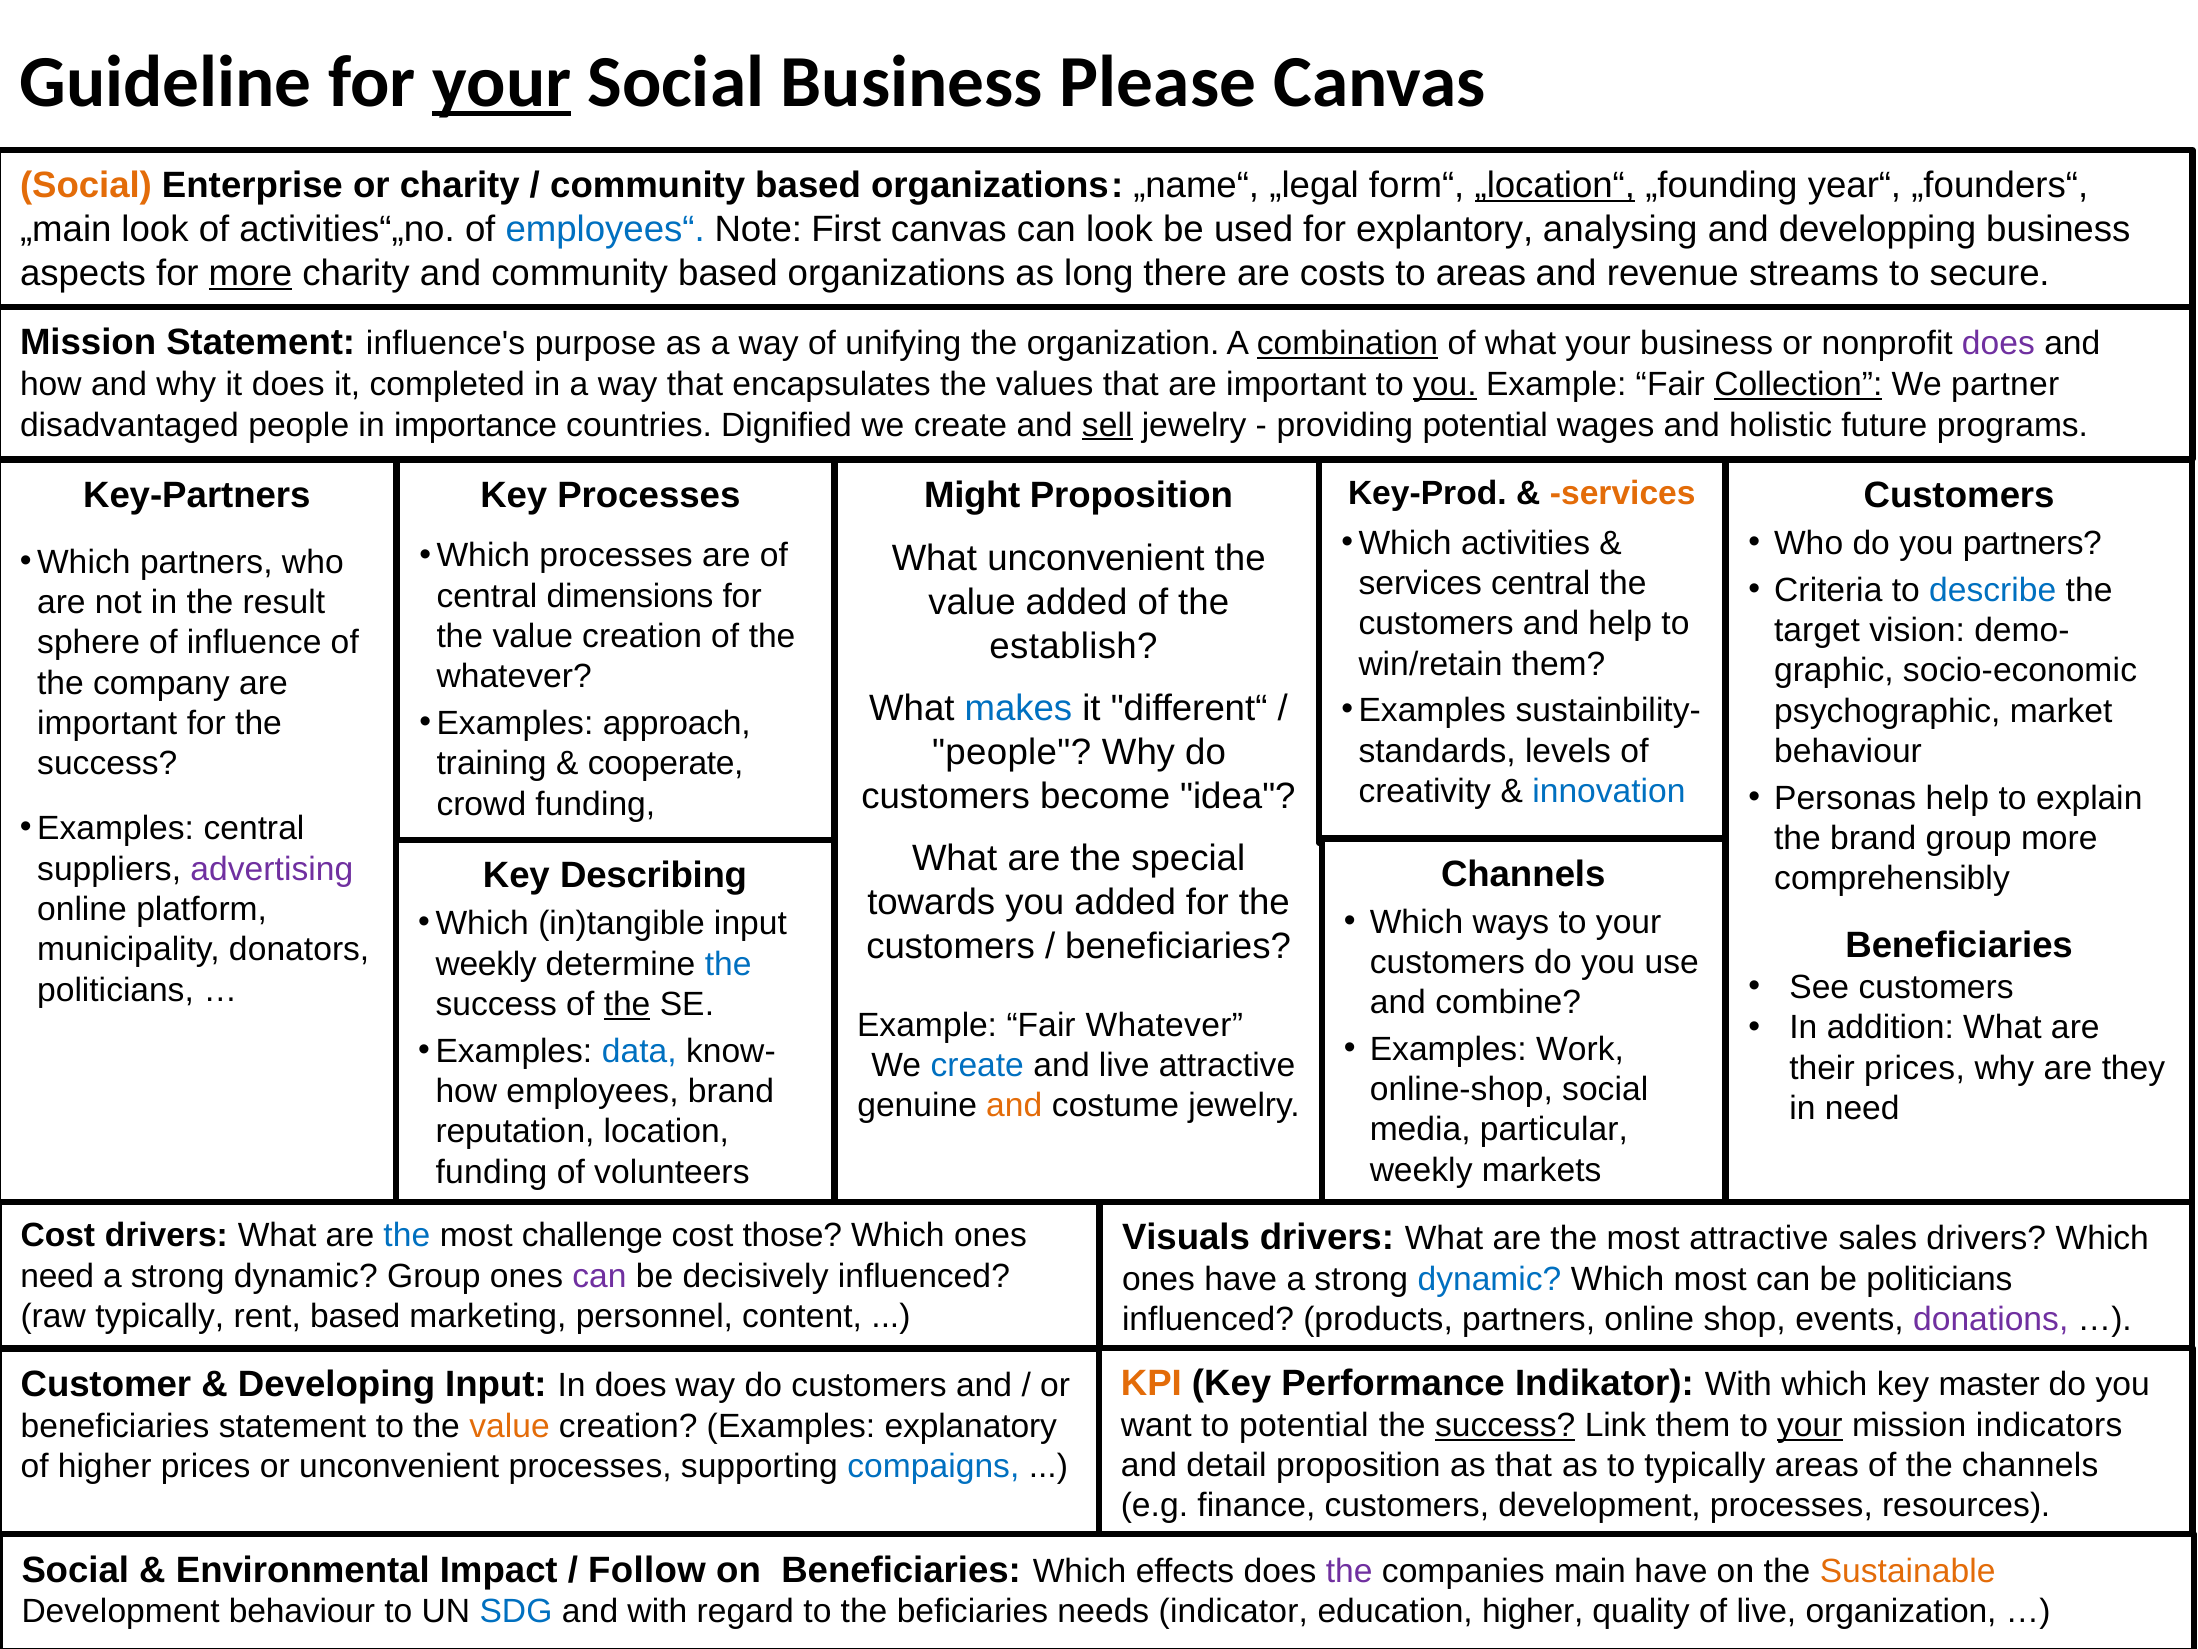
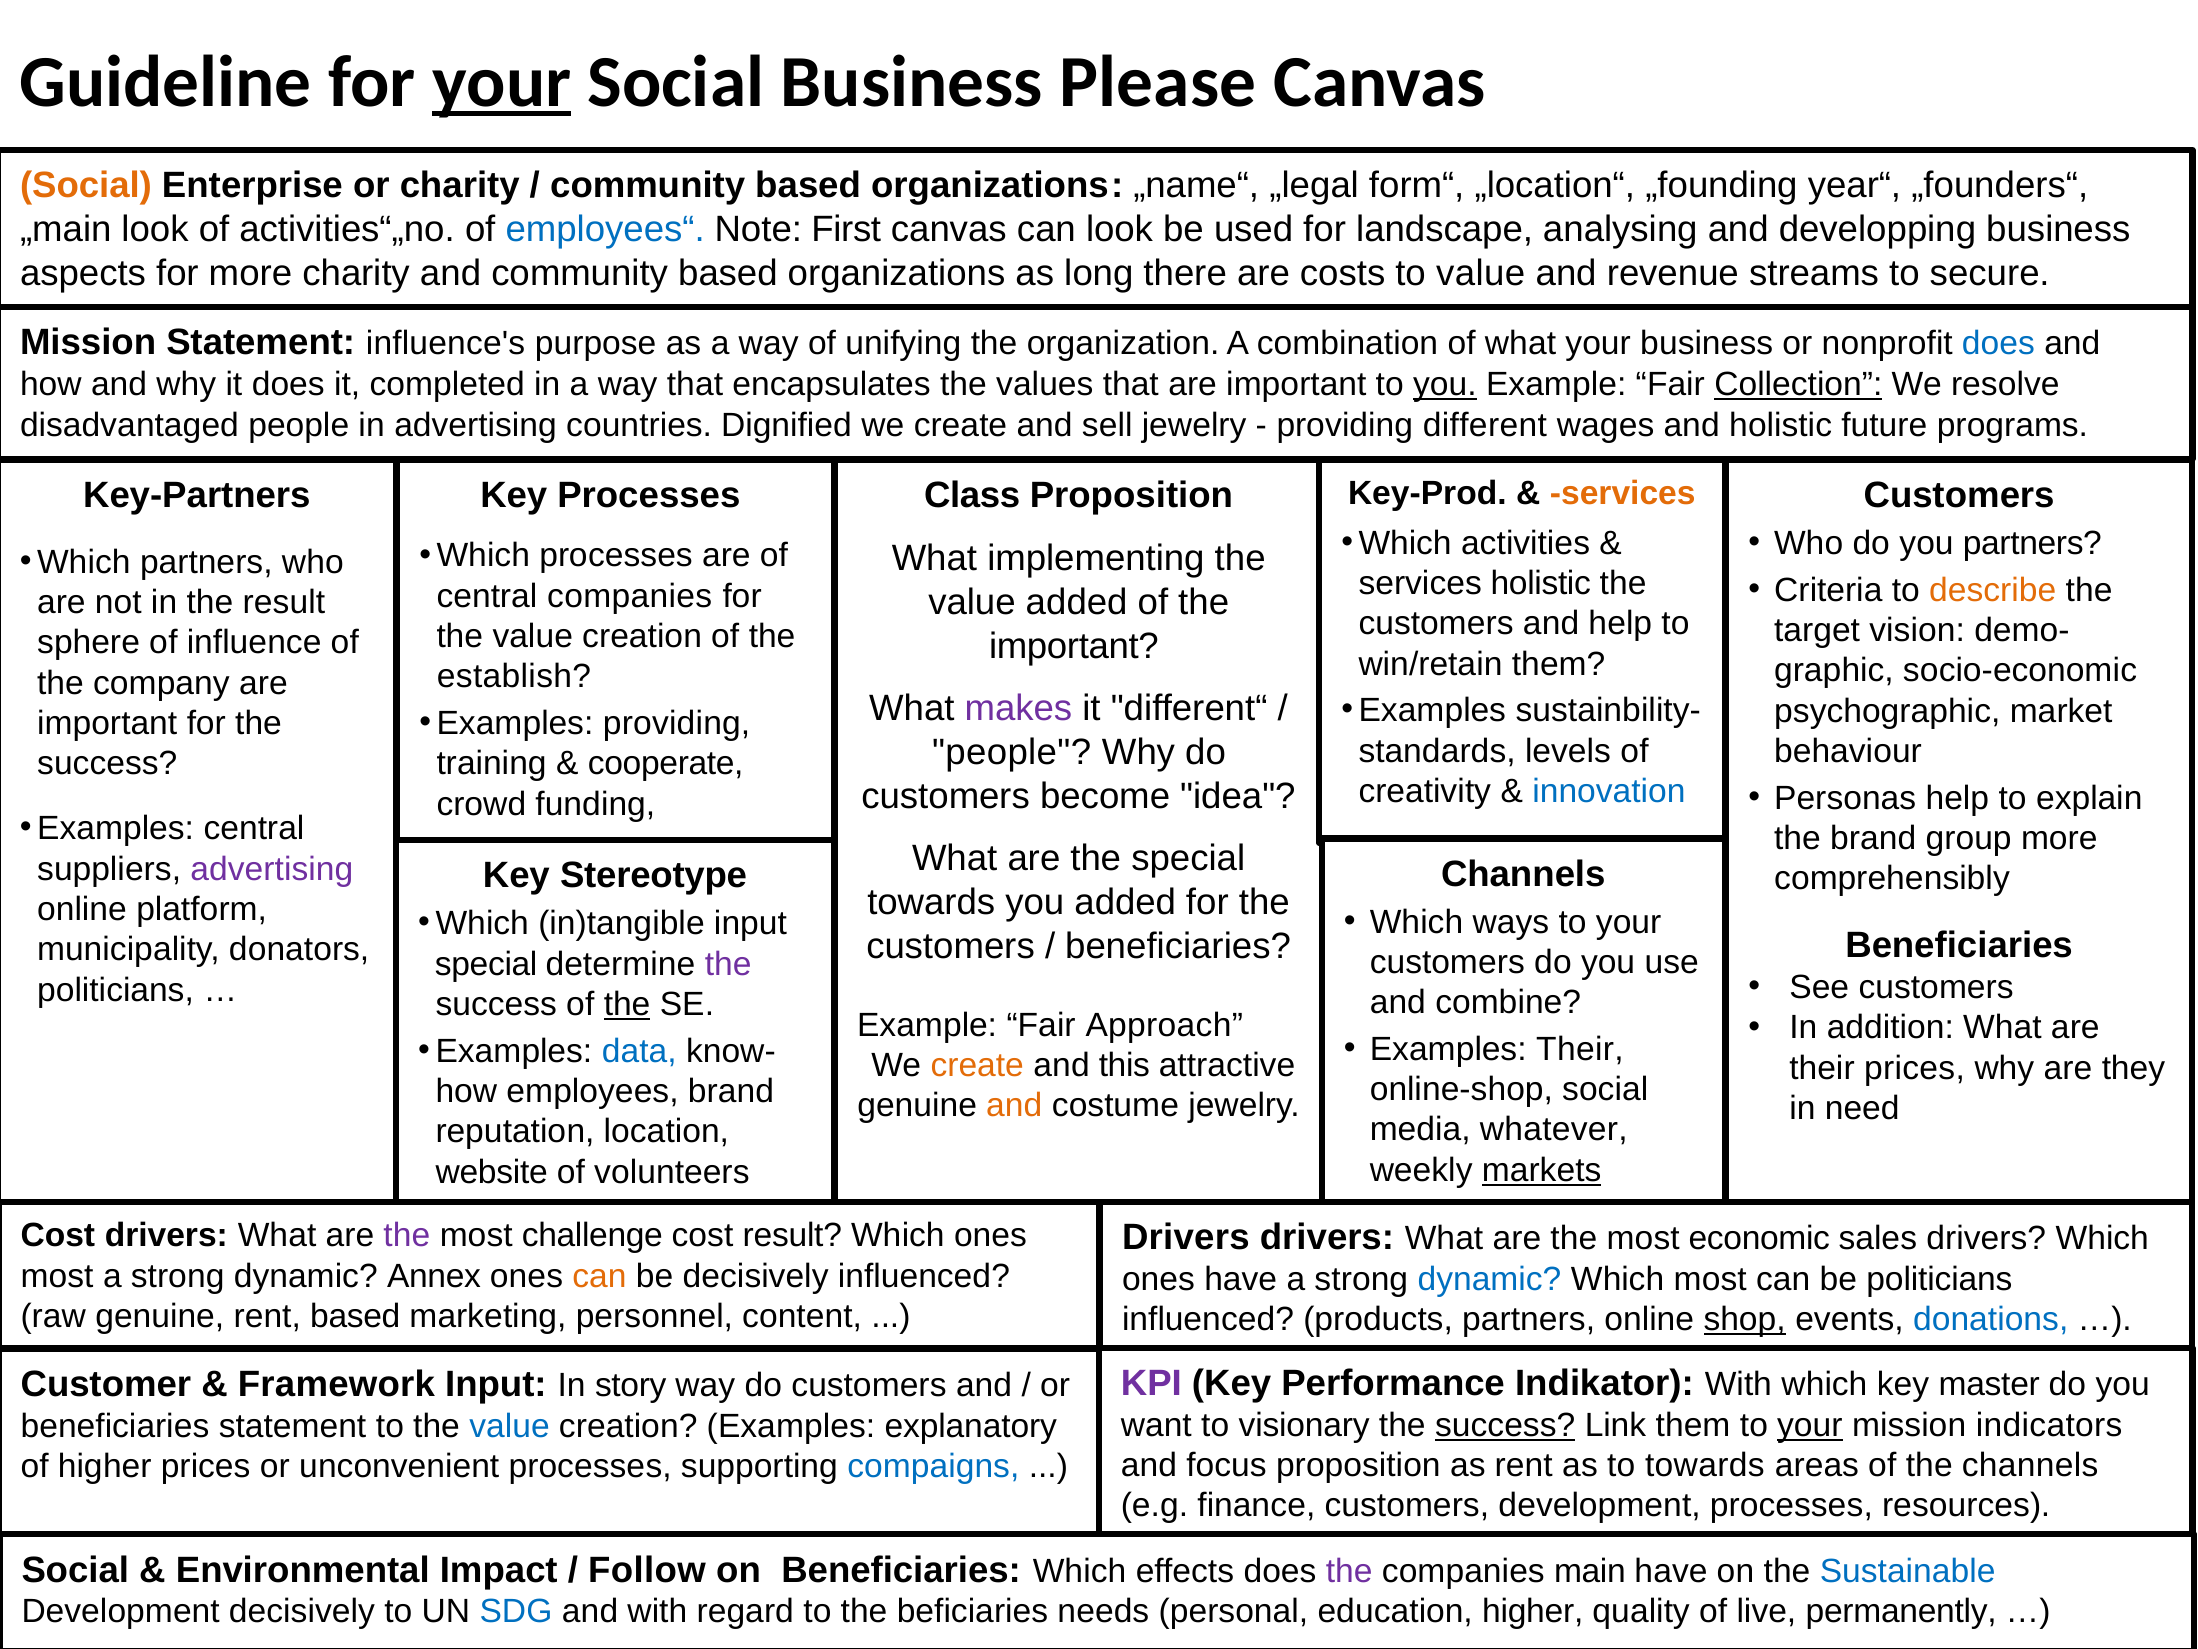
„location“ underline: present -> none (1555, 185)
explantory: explantory -> landscape (1445, 229)
more underline: present -> none (250, 273)
to areas: areas -> value (1481, 273)
combination underline: present -> none (1347, 344)
does colour: purple -> blue (1998, 344)
partner: partner -> resolve (2005, 384)
in importance: importance -> advertising (475, 425)
sell underline: present -> none (1107, 425)
providing potential: potential -> different (1485, 425)
Might: Might -> Class (972, 496)
What unconvenient: unconvenient -> implementing (1096, 558)
services central: central -> holistic (1541, 583)
describe colour: blue -> orange (1993, 590)
central dimensions: dimensions -> companies (630, 596)
establish: establish -> important (1074, 646)
whatever: whatever -> establish (514, 677)
makes colour: blue -> purple (1018, 708)
Examples approach: approach -> providing (677, 723)
Describing: Describing -> Stereotype (654, 875)
weekly: weekly -> special (486, 964)
the colour: blue -> purple (728, 964)
Fair Whatever: Whatever -> Approach (1164, 1025)
Examples Work: Work -> Their (1580, 1049)
create colour: blue -> orange (977, 1065)
and live: live -> this (1124, 1065)
particular: particular -> whatever (1554, 1130)
markets underline: none -> present (1542, 1170)
funding: funding -> website (492, 1172)
the colour: blue -> purple (407, 1235)
cost those: those -> result (792, 1235)
Visuals: Visuals -> Drivers (1186, 1237)
most attractive: attractive -> economic (1759, 1238)
need: need -> most (57, 1276)
dynamic Group: Group -> Annex (434, 1276)
can colour: purple -> orange (599, 1276)
raw typically: typically -> genuine (160, 1316)
shop underline: none -> present (1745, 1319)
donations colour: purple -> blue (1991, 1319)
KPI colour: orange -> purple (1151, 1383)
Developing: Developing -> Framework (336, 1384)
In does: does -> story (631, 1385)
to potential: potential -> visionary (1304, 1425)
value colour: orange -> blue (510, 1426)
detail: detail -> focus (1227, 1465)
as that: that -> rent (1524, 1465)
to typically: typically -> towards (1705, 1465)
Sustainable colour: orange -> blue (1908, 1570)
Development behaviour: behaviour -> decisively (302, 1611)
indicator: indicator -> personal (1233, 1611)
live organization: organization -> permanently (1901, 1611)
